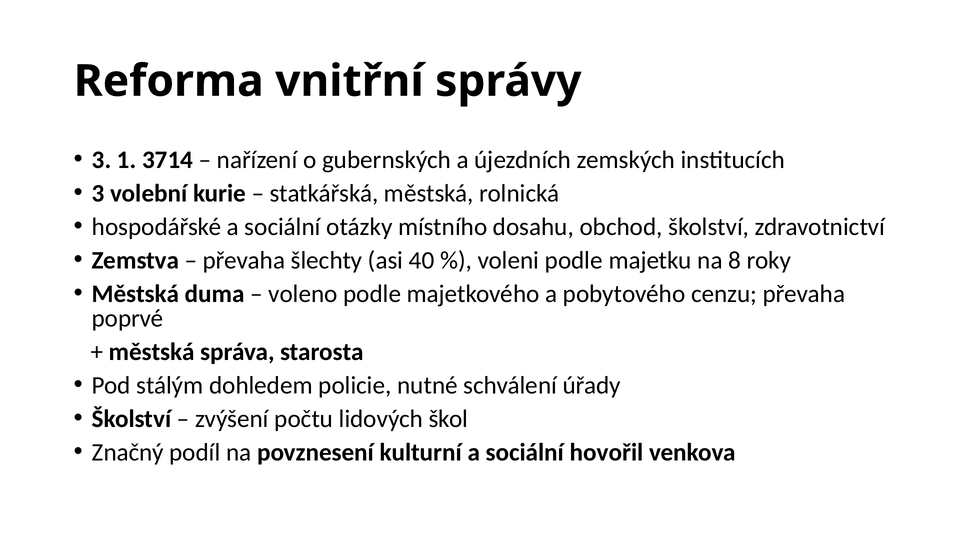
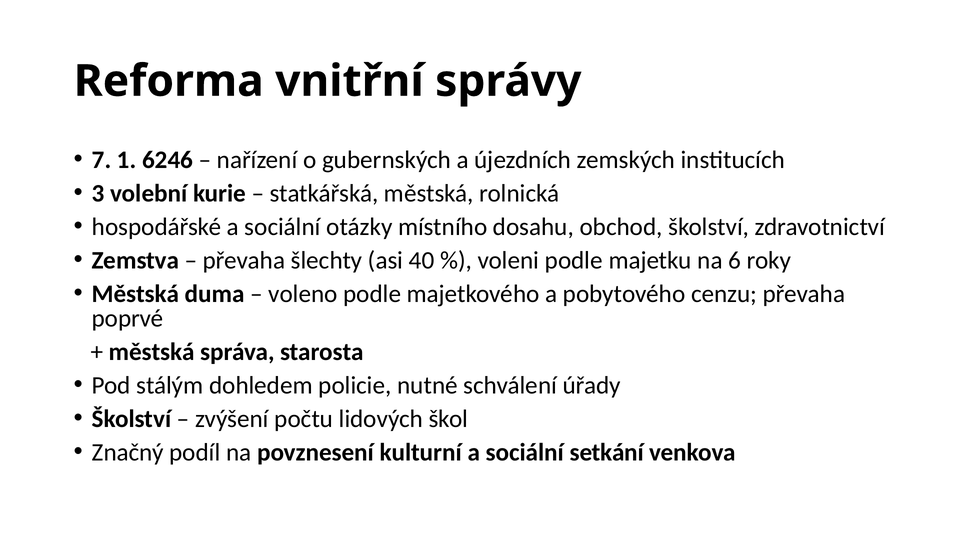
3: 3 -> 7 (102, 160)
3714: 3714 -> 6246 (168, 160)
8: 8 -> 6 (735, 260)
hovořil: hovořil -> setkání (607, 452)
